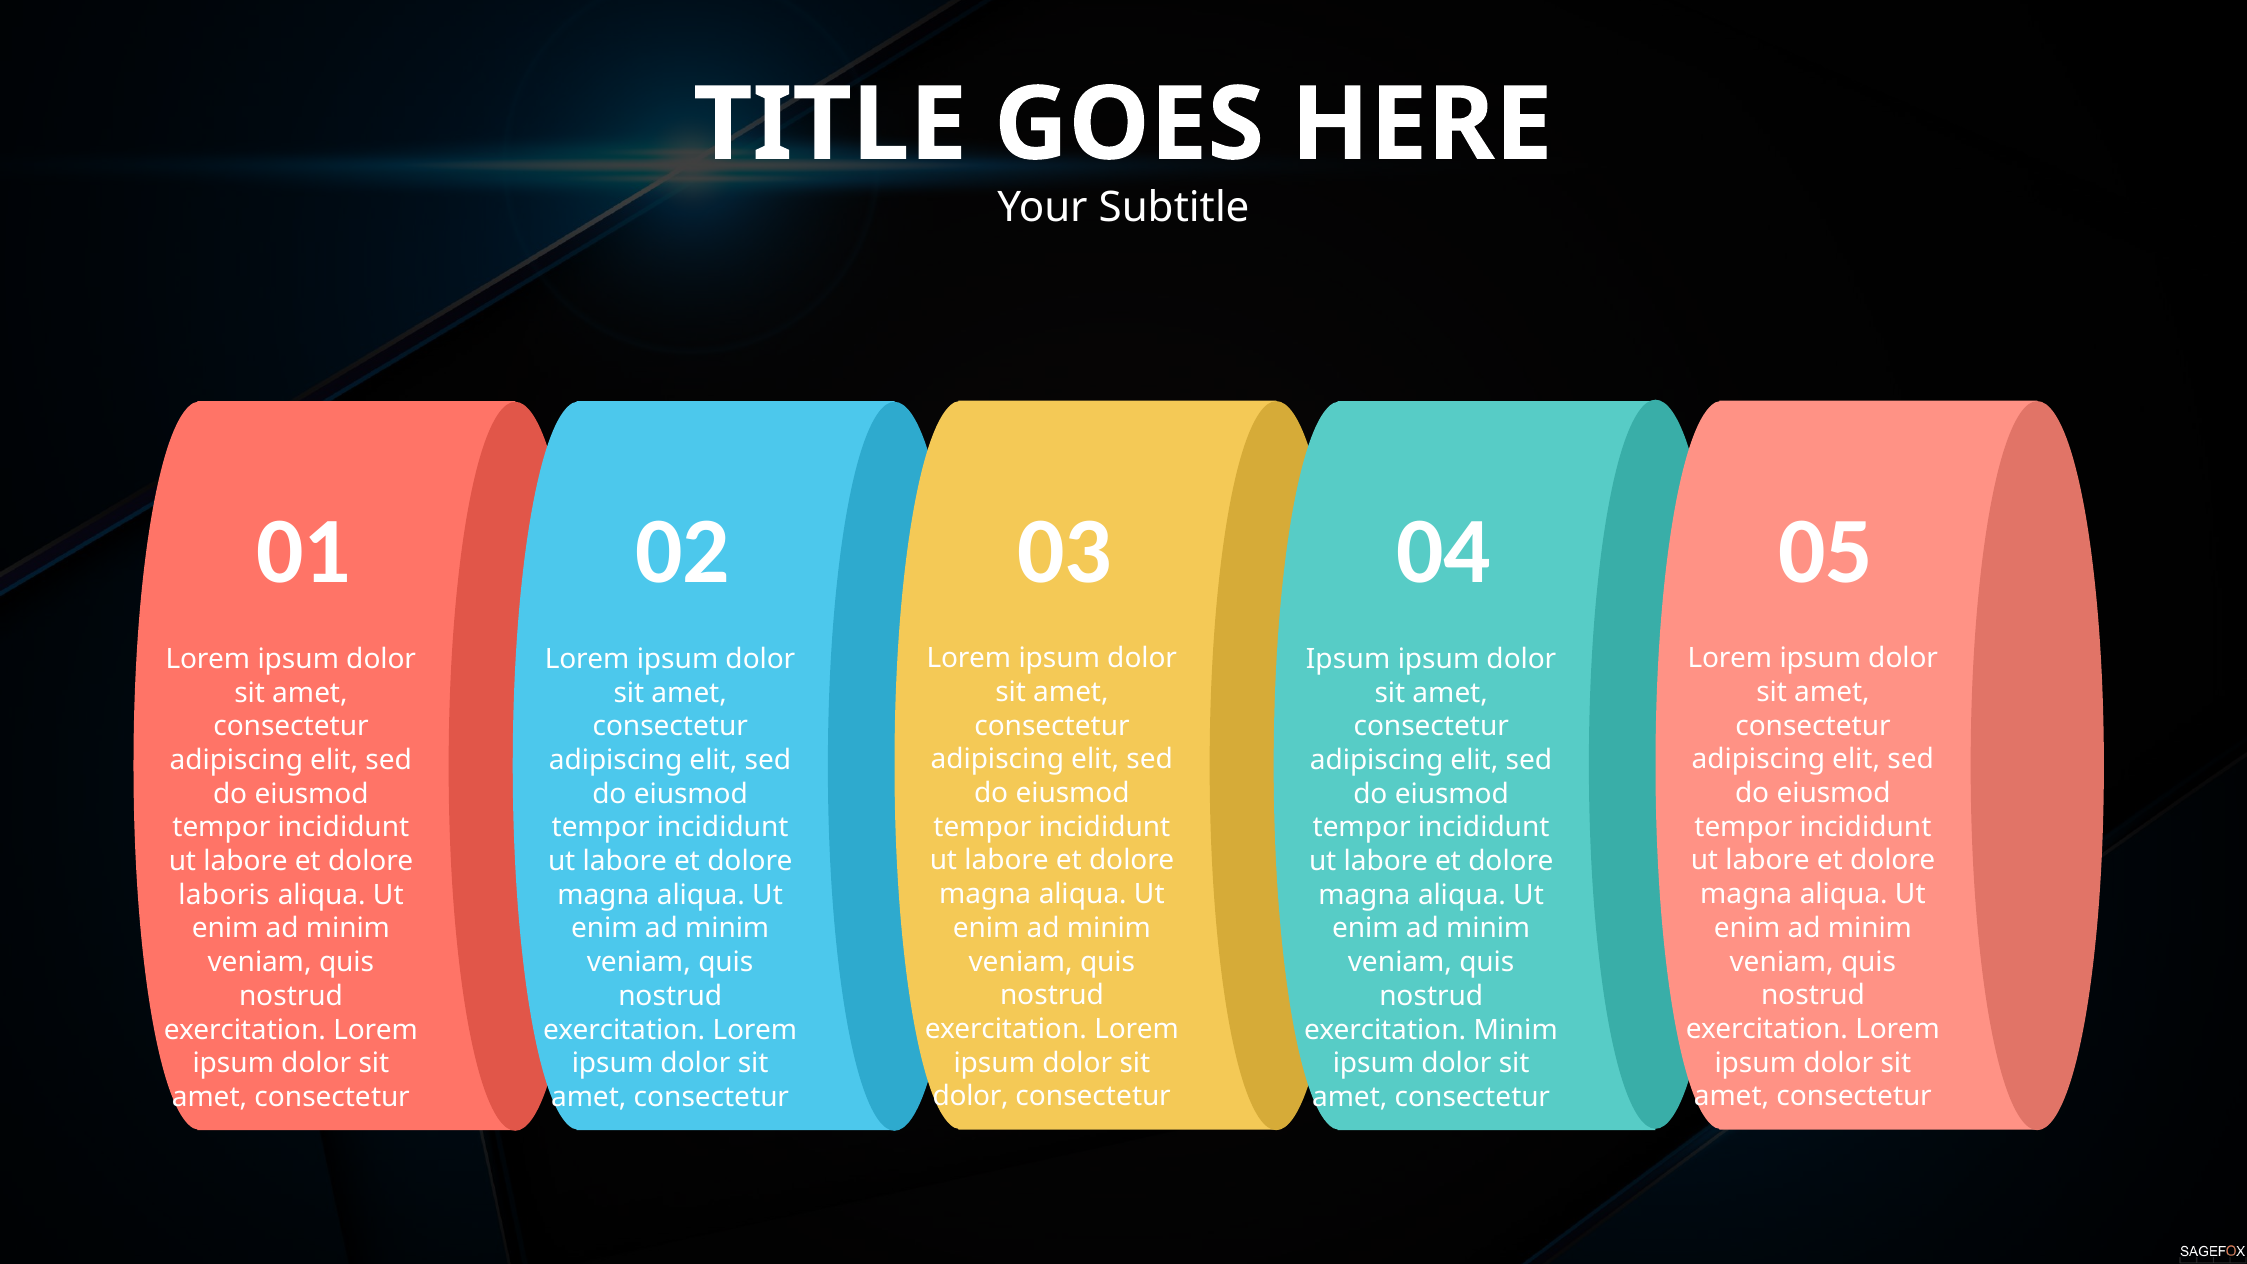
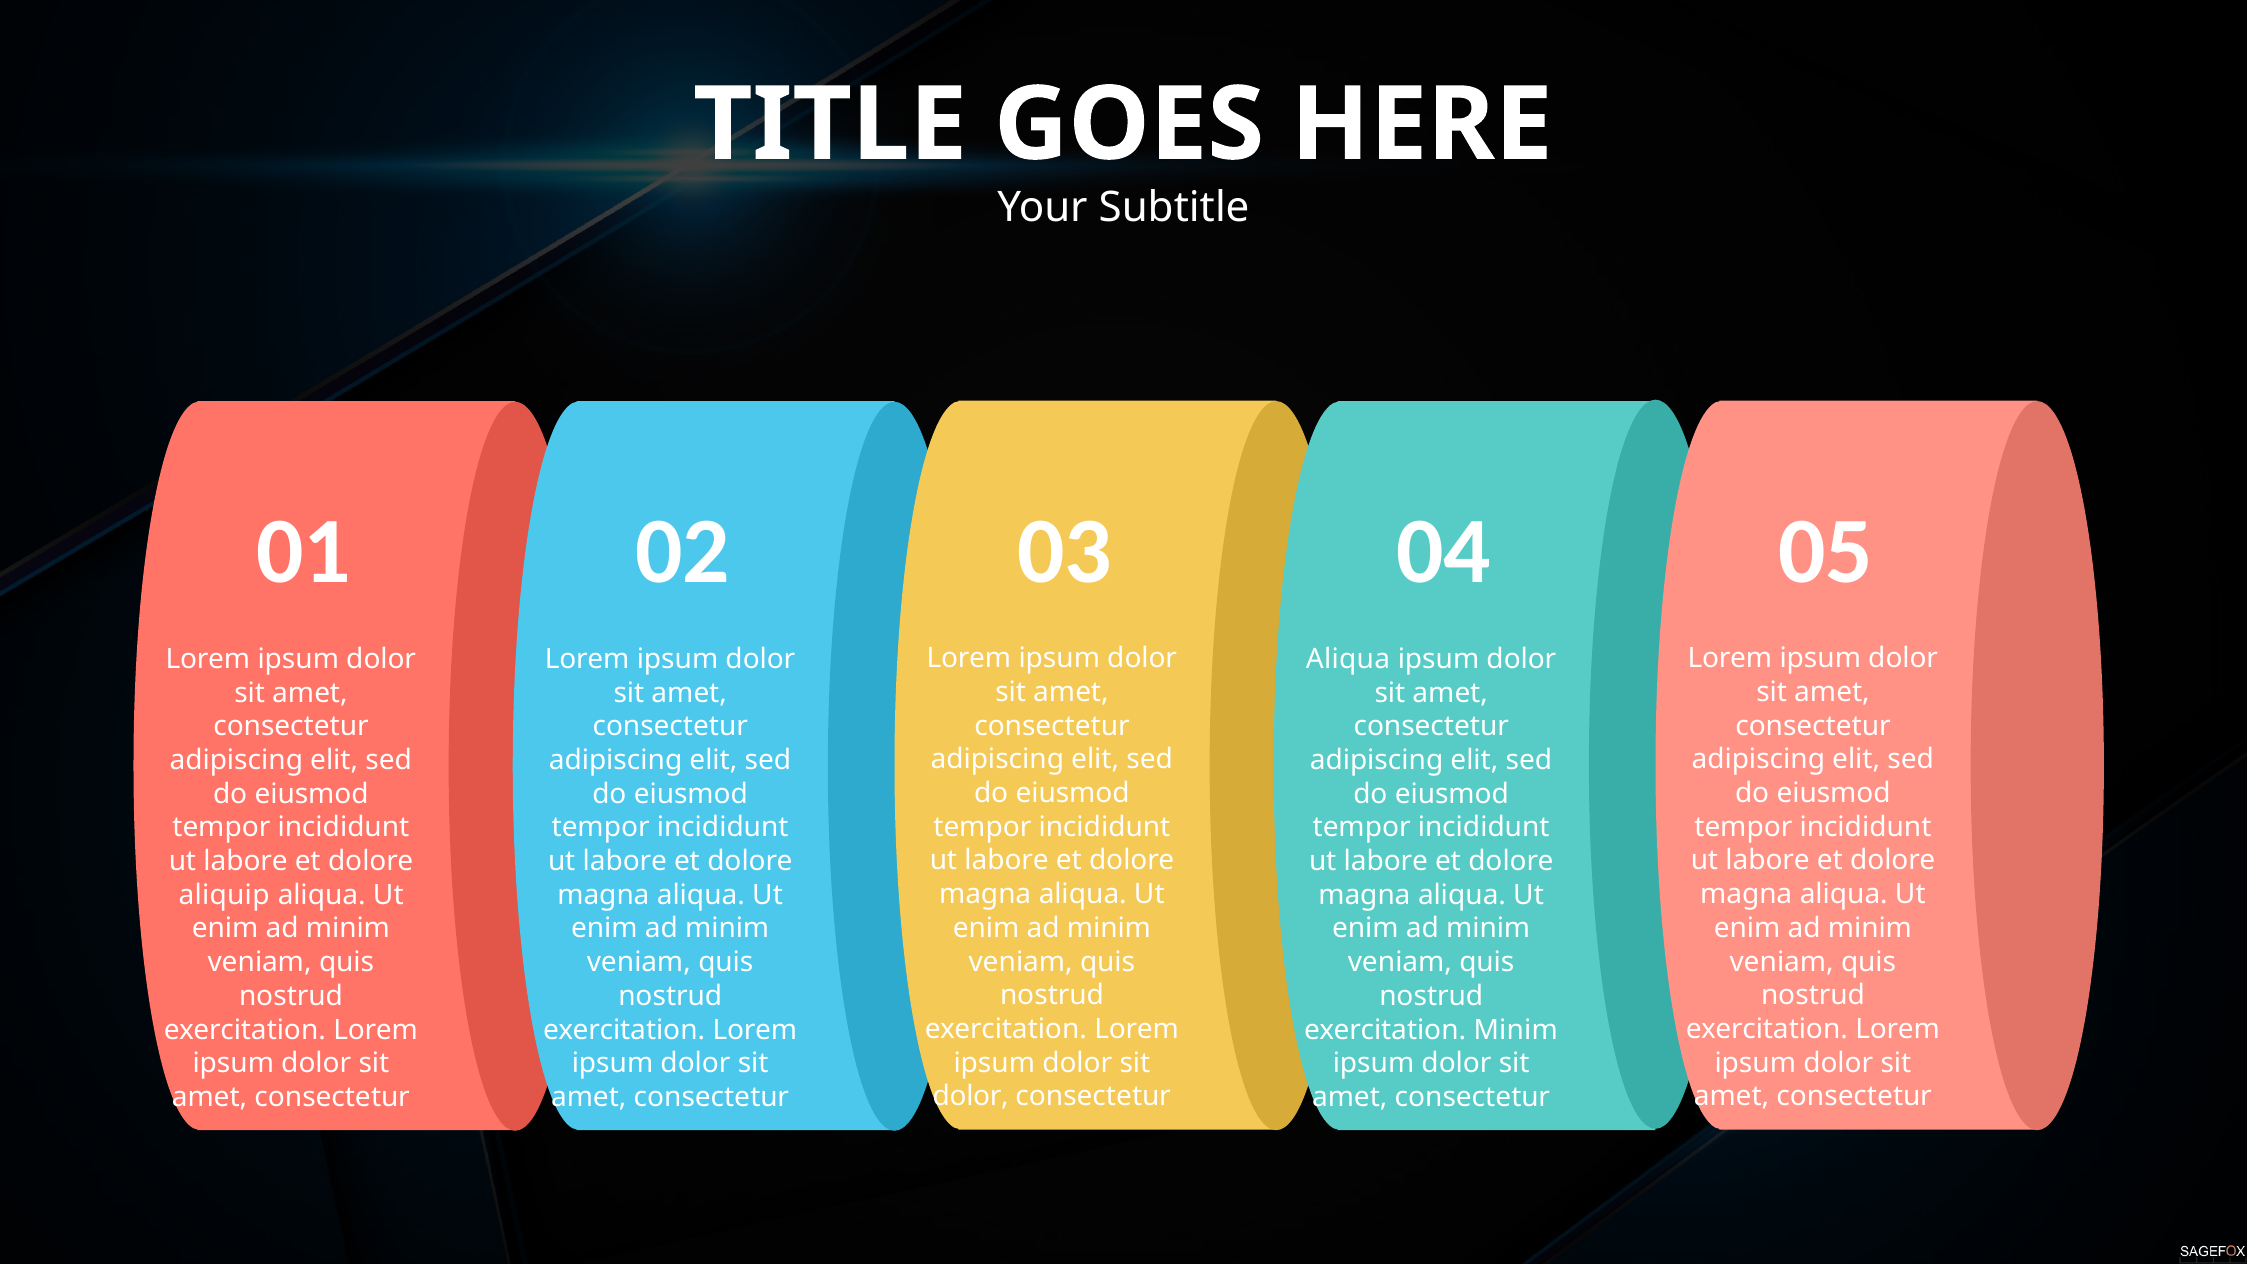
Ipsum: Ipsum -> Aliqua (1348, 659)
laboris: laboris -> aliquip (224, 895)
